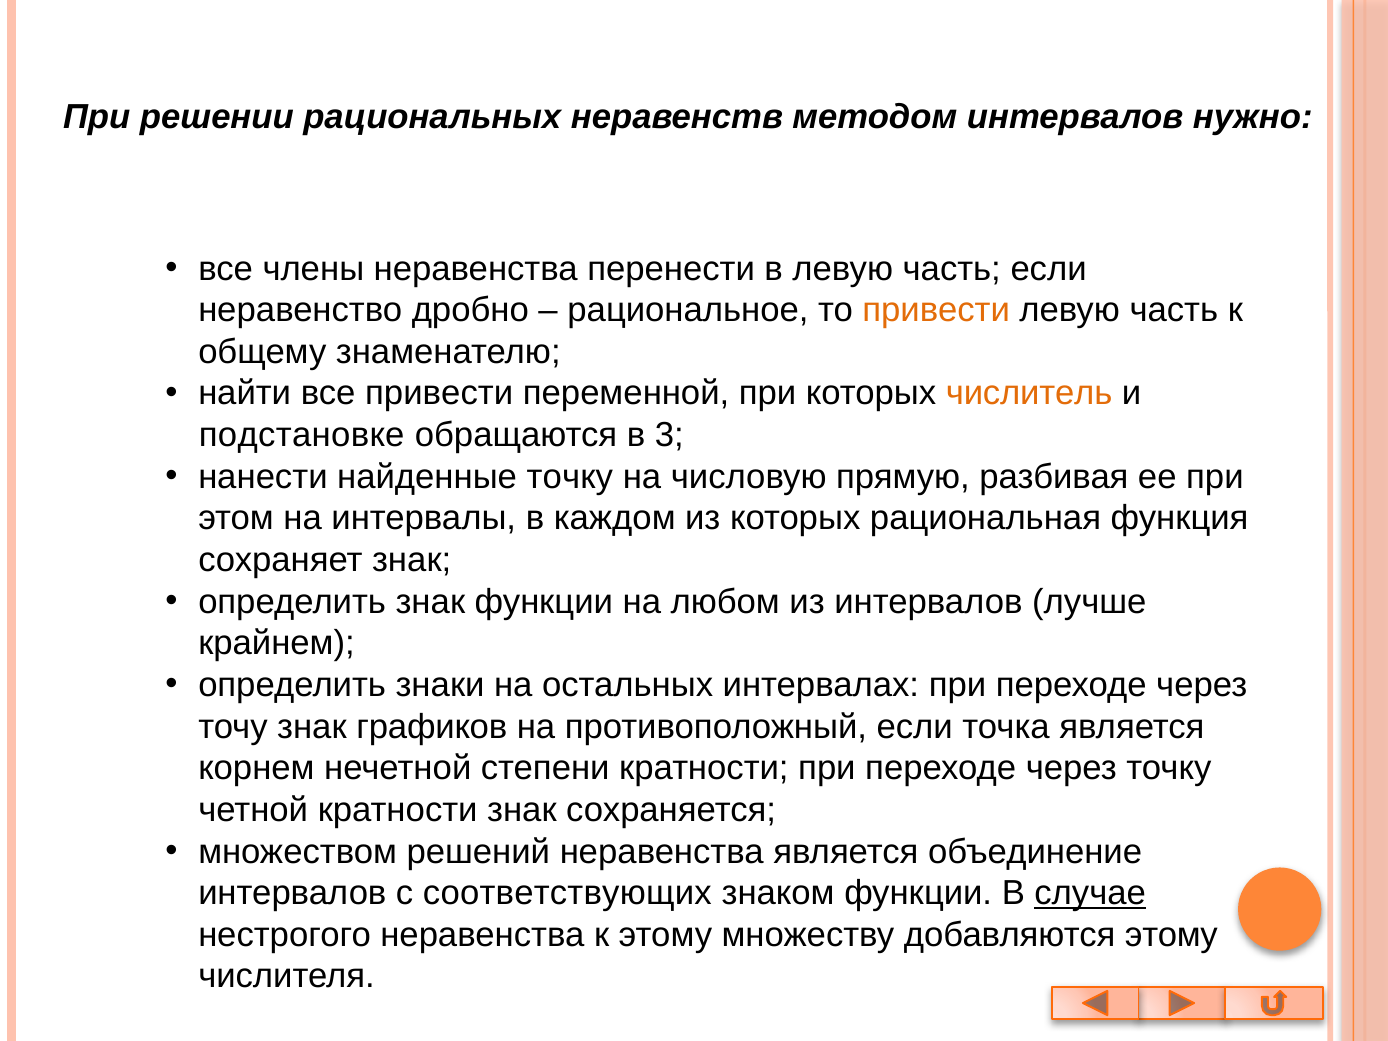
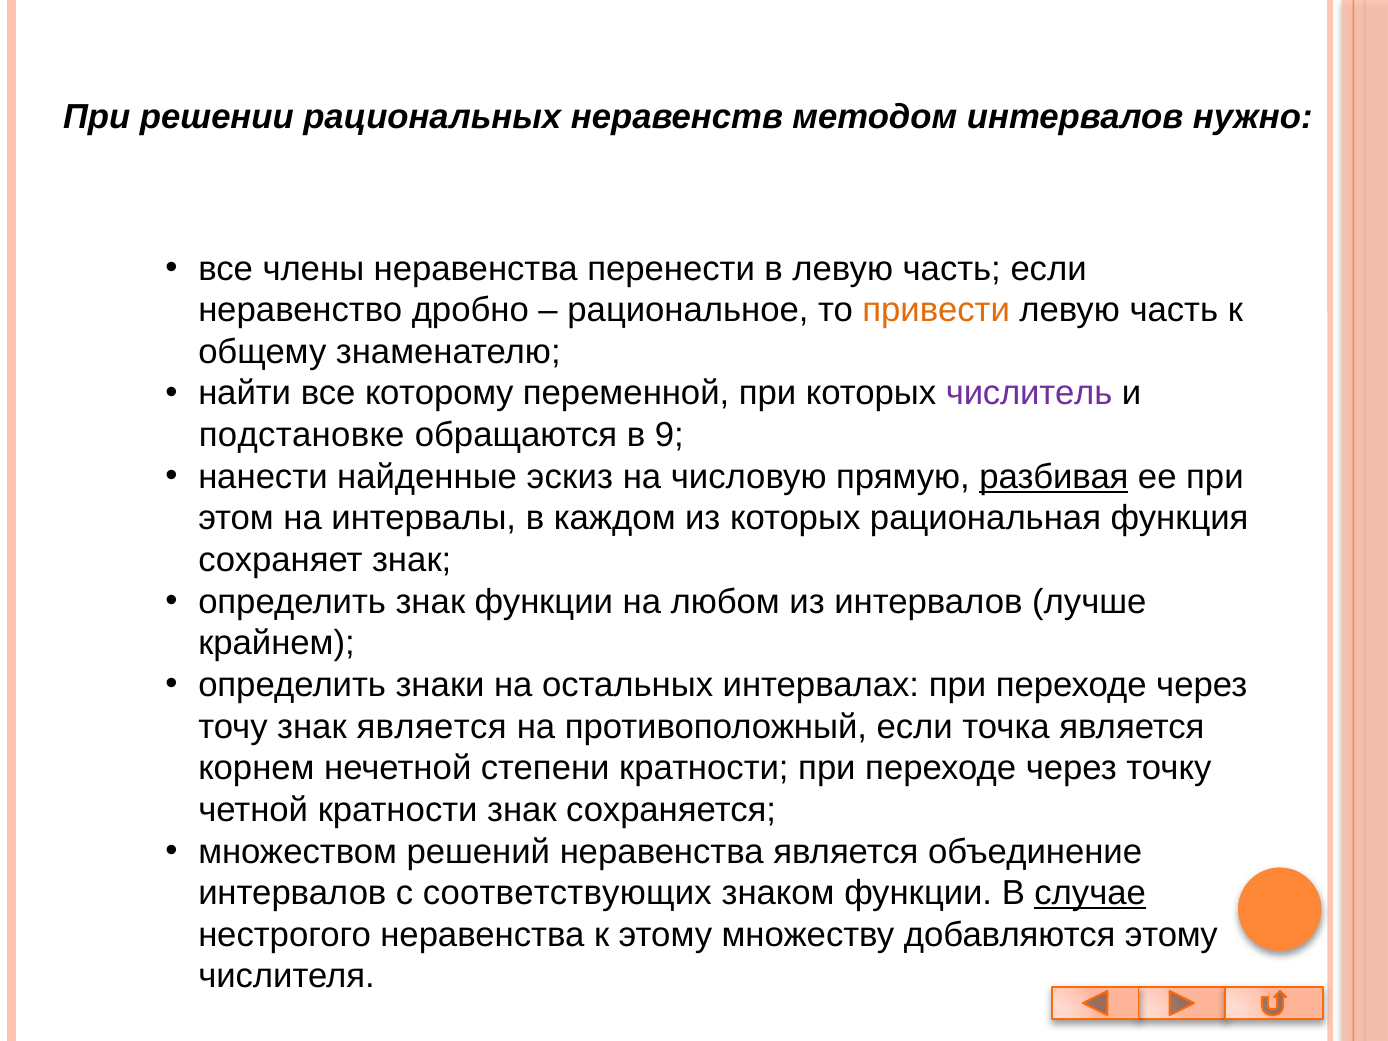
все привести: привести -> которому (439, 394)
числитель colour: orange -> purple (1029, 394)
3: 3 -> 9 (669, 435)
найденные точку: точку -> эскиз (570, 477)
разбивая underline: none -> present (1054, 477)
знак графиков: графиков -> является (432, 727)
